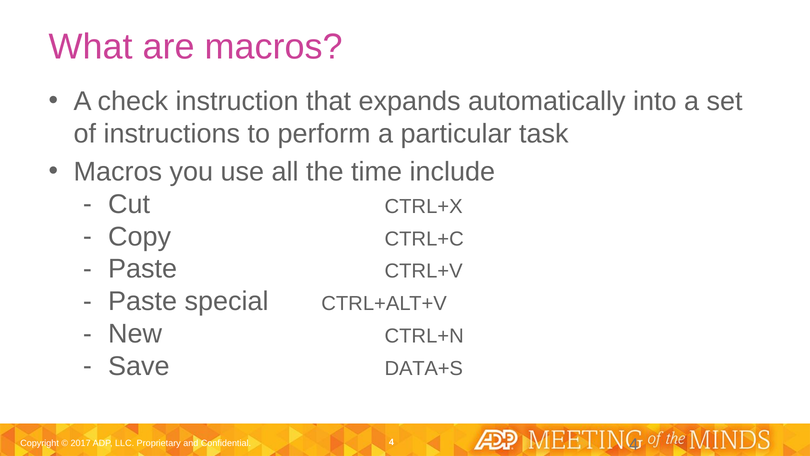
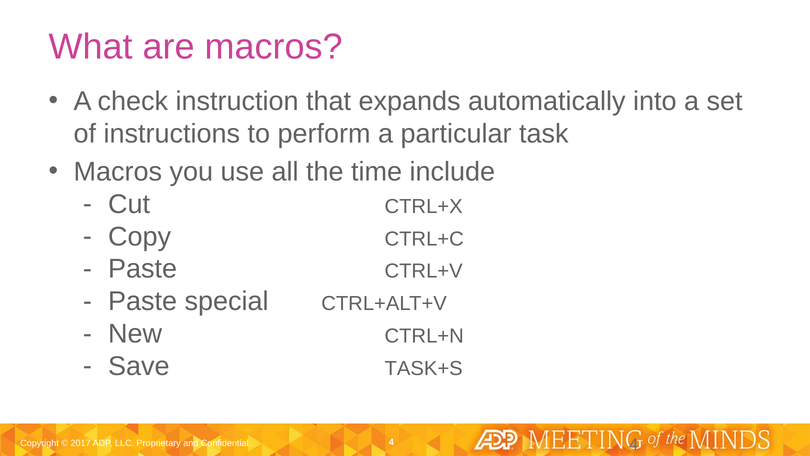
DATA+S: DATA+S -> TASK+S (424, 368)
